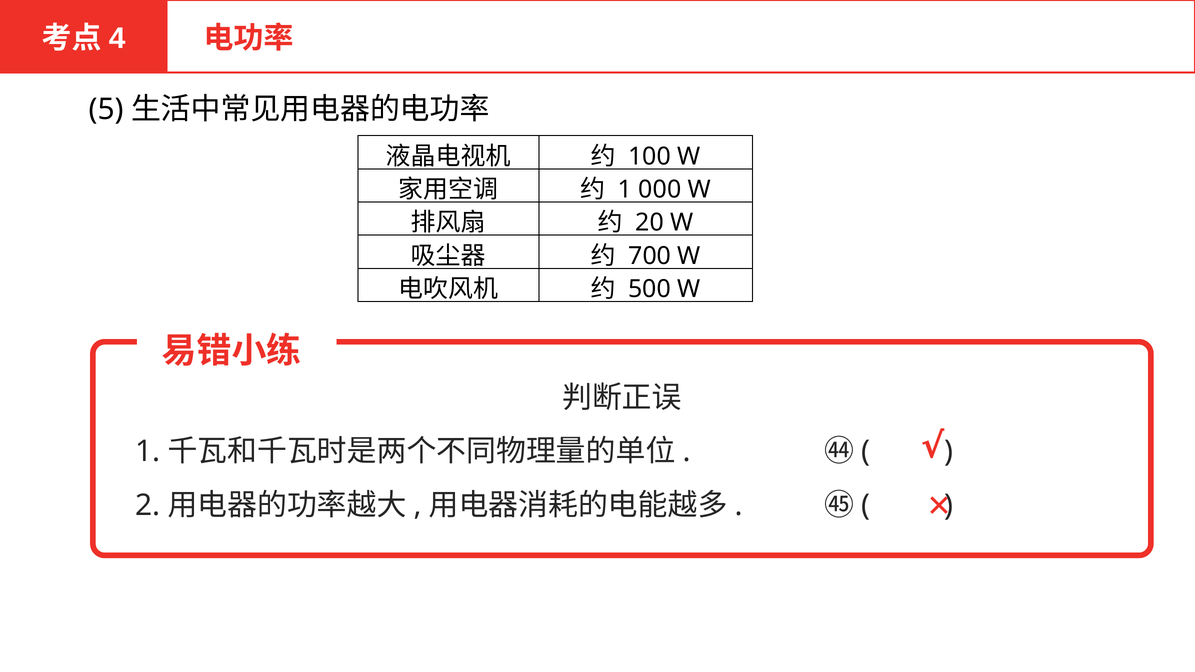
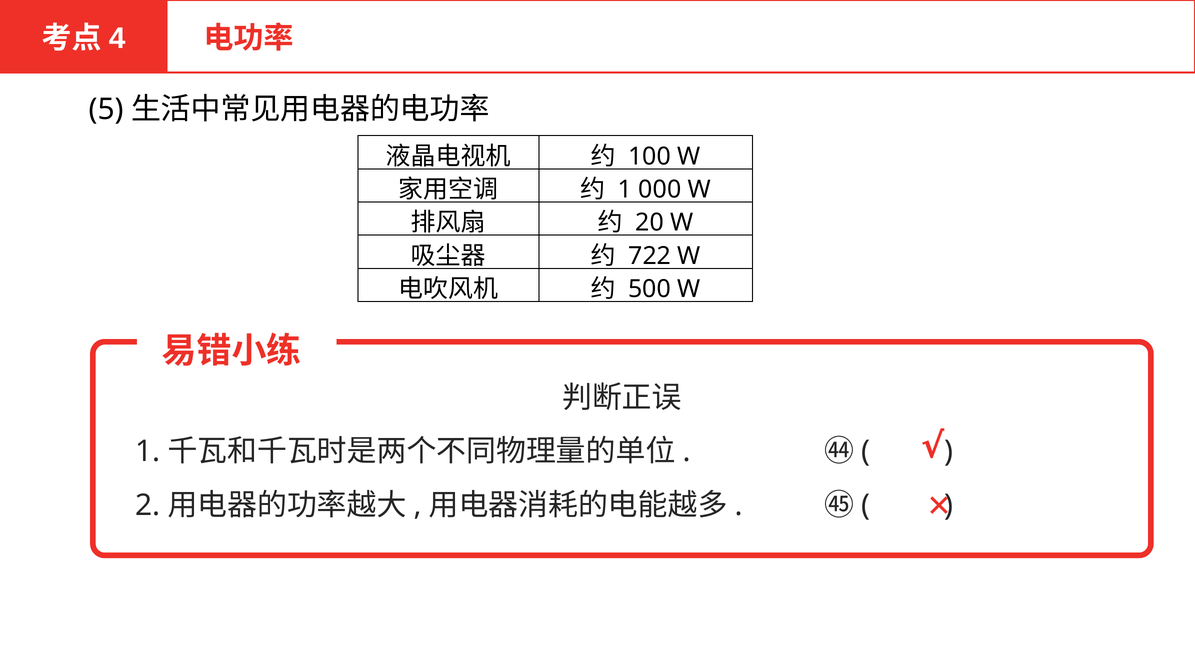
700: 700 -> 722 (650, 256)
